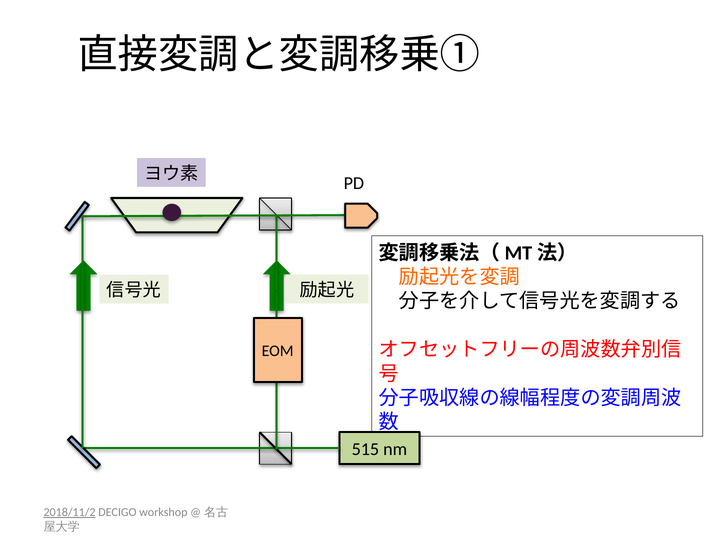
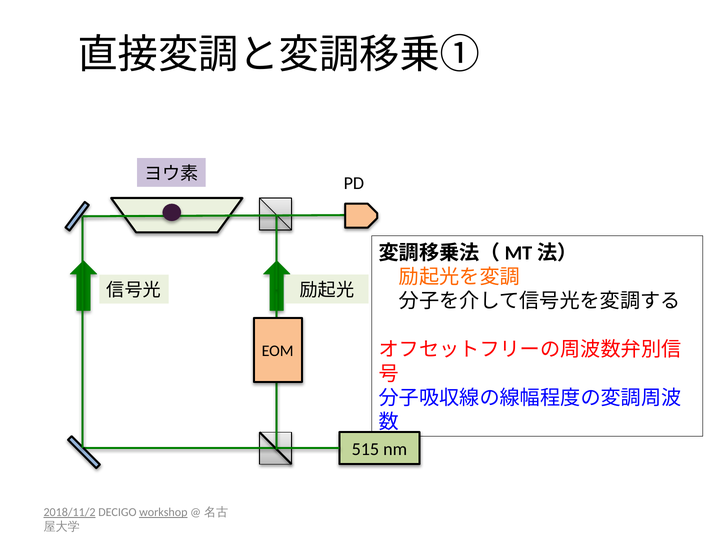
workshop underline: none -> present (163, 512)
